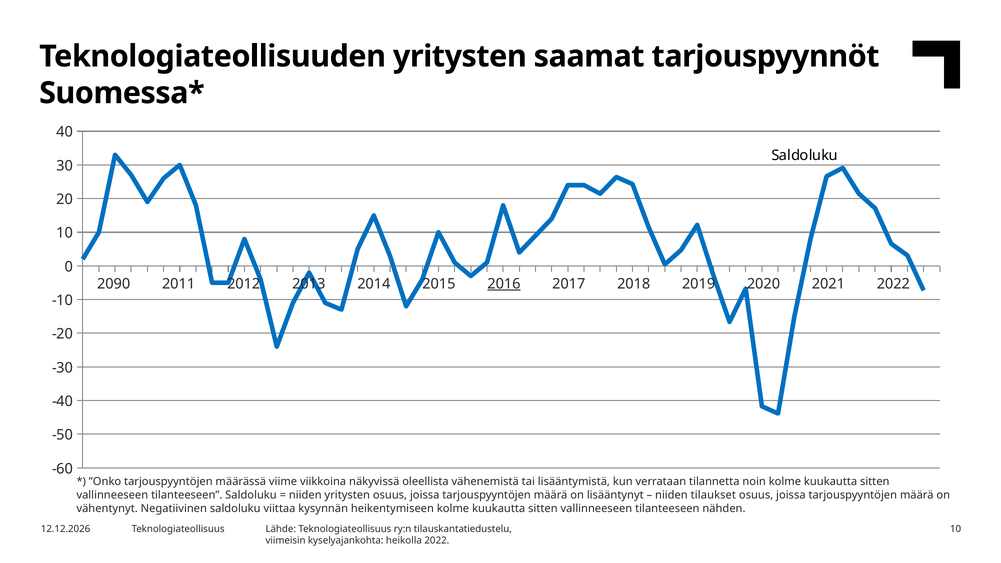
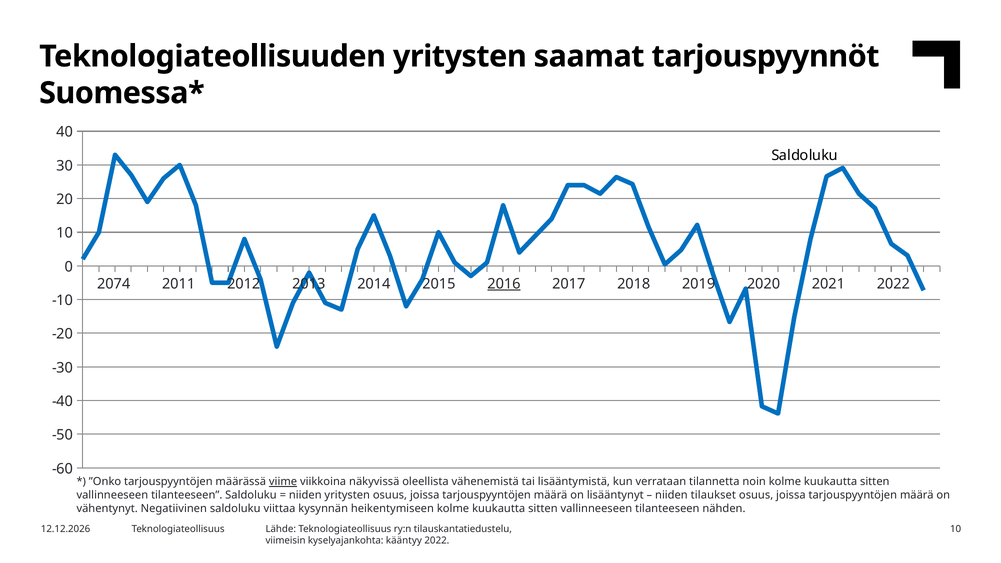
2090: 2090 -> 2074 (114, 284)
viime underline: none -> present (283, 482)
heikolla: heikolla -> kääntyy (404, 541)
